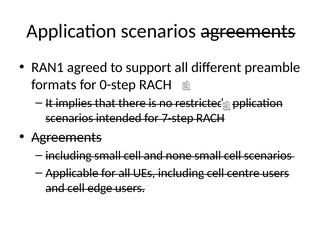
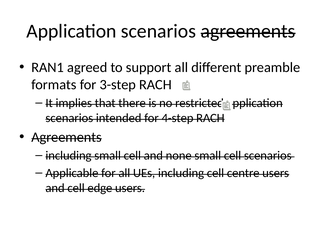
0-step: 0-step -> 3-step (118, 85)
7-step: 7-step -> 4-step (177, 118)
